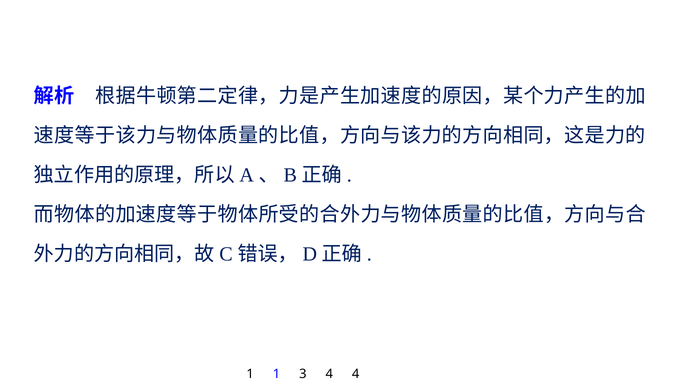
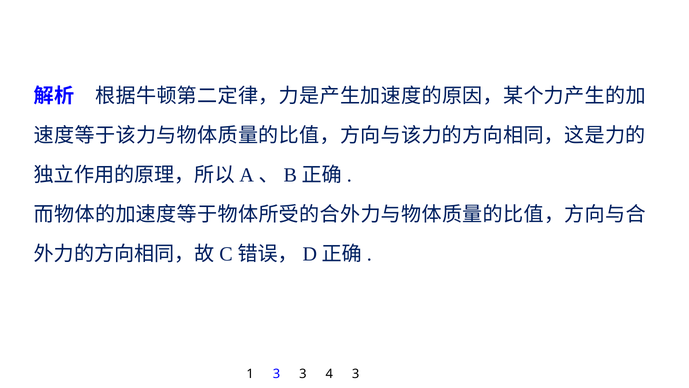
1 1: 1 -> 3 (277, 374)
4 4: 4 -> 3 (356, 374)
